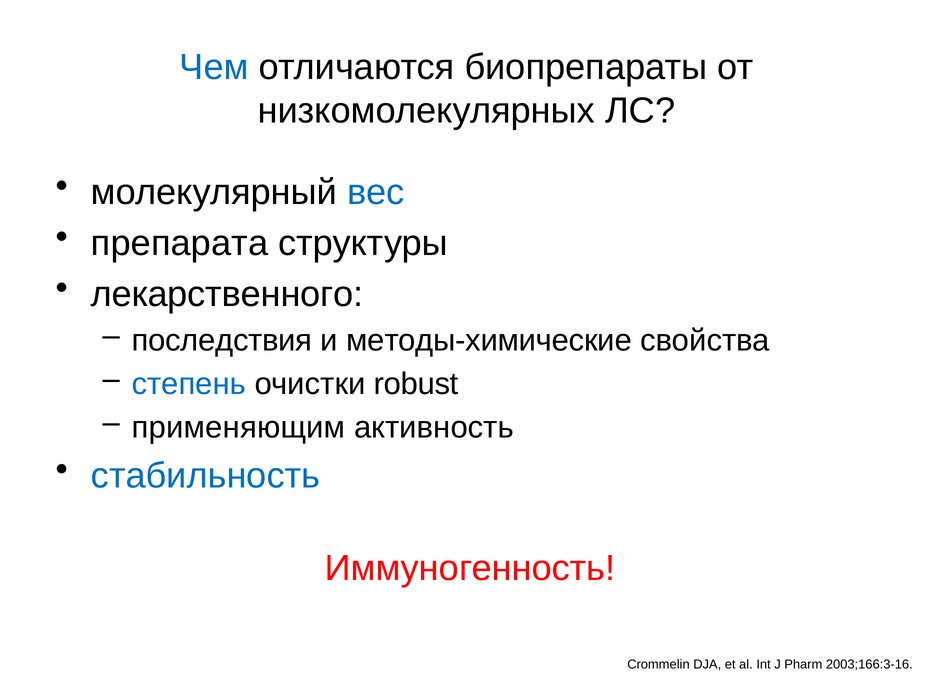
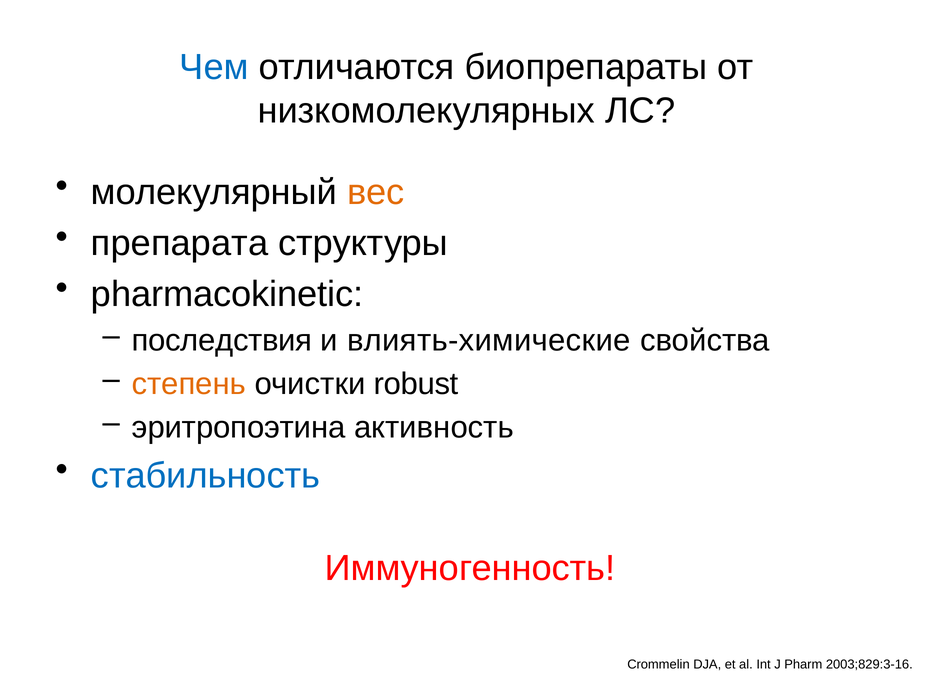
вес colour: blue -> orange (376, 192)
лекарственного: лекарственного -> pharmacokinetic (227, 294)
методы-химические: методы-химические -> влиять-химические (489, 340)
степень colour: blue -> orange (189, 384)
применяющим: применяющим -> эритропоэтина (239, 427)
2003;166:3-16: 2003;166:3-16 -> 2003;829:3-16 (869, 664)
